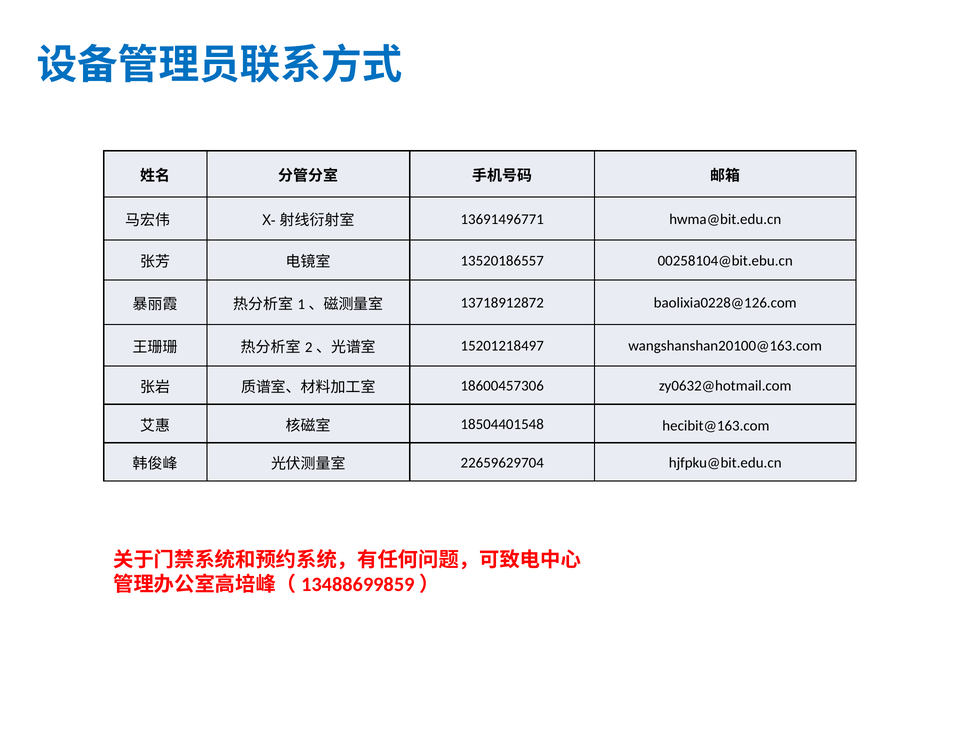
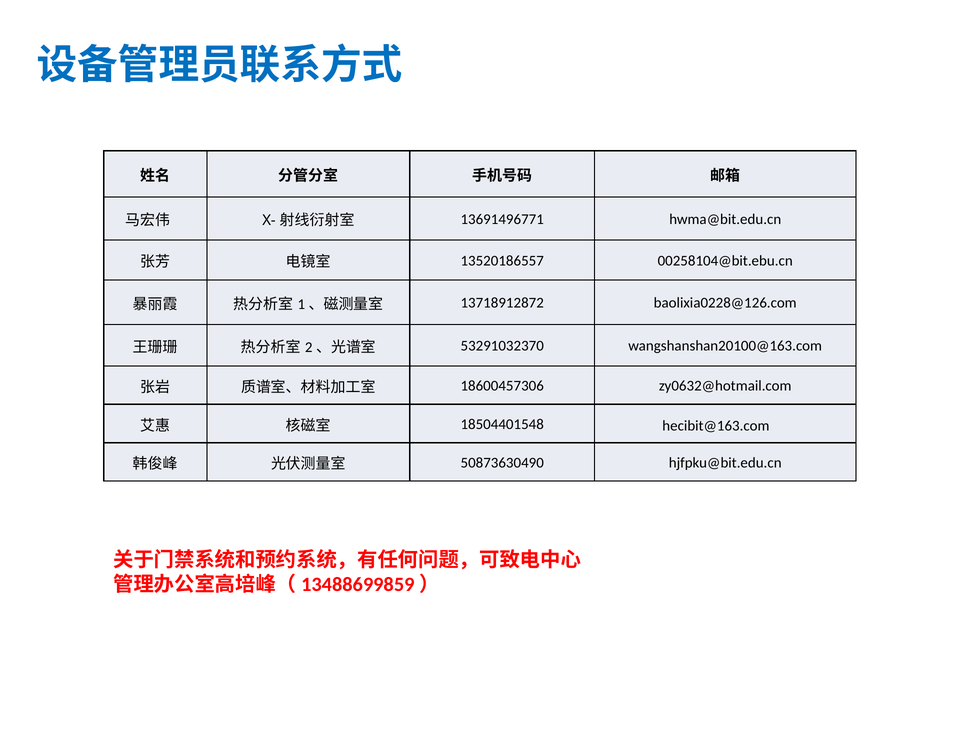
15201218497: 15201218497 -> 53291032370 (502, 346)
22659629704: 22659629704 -> 50873630490 (502, 463)
